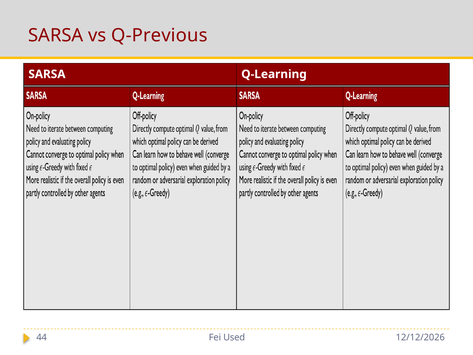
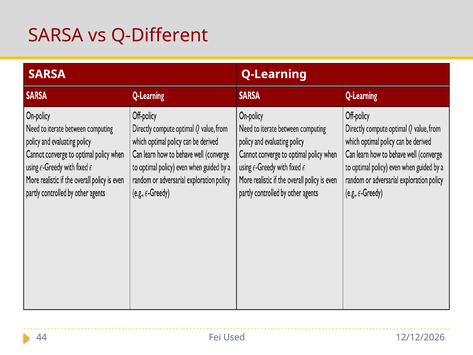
Q-Previous: Q-Previous -> Q-Different (159, 35)
